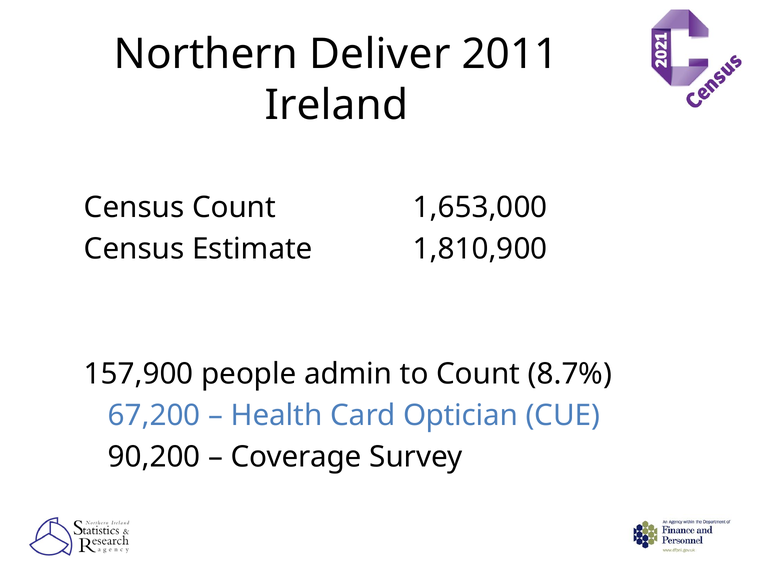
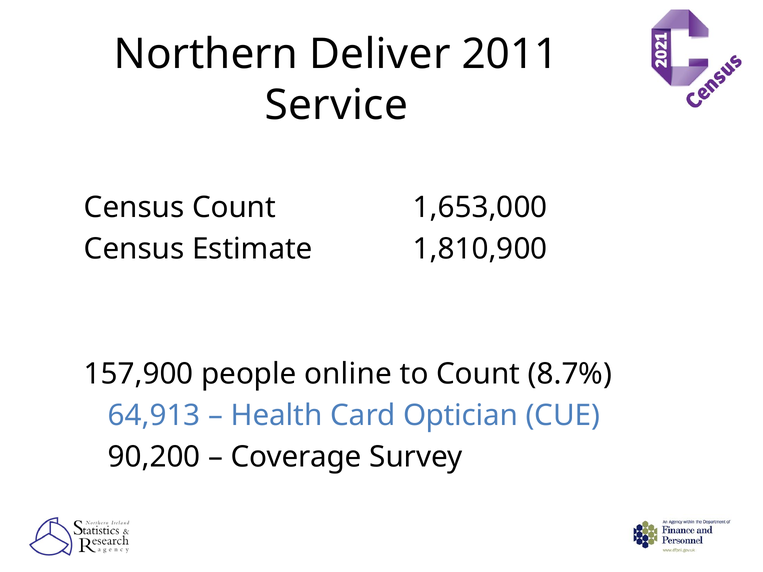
Ireland: Ireland -> Service (336, 105)
admin: admin -> online (348, 374)
67,200: 67,200 -> 64,913 (154, 416)
